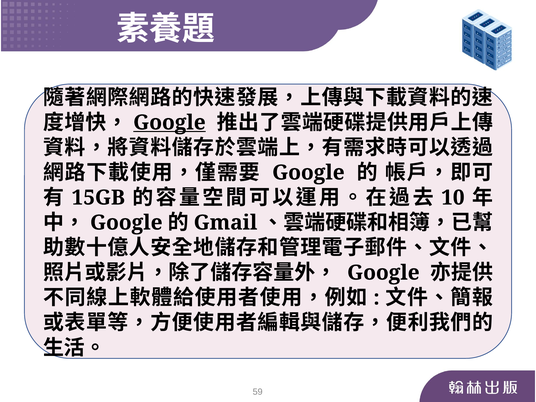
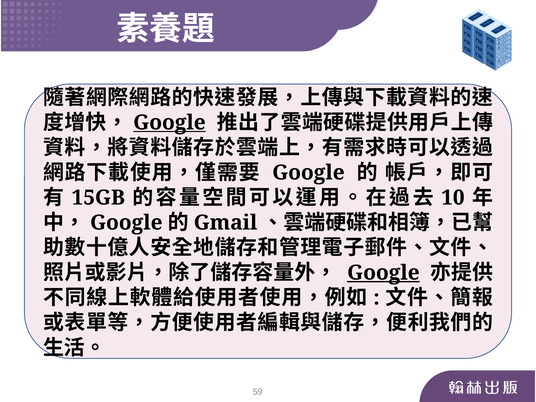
Google underline: none -> present (383, 273)
